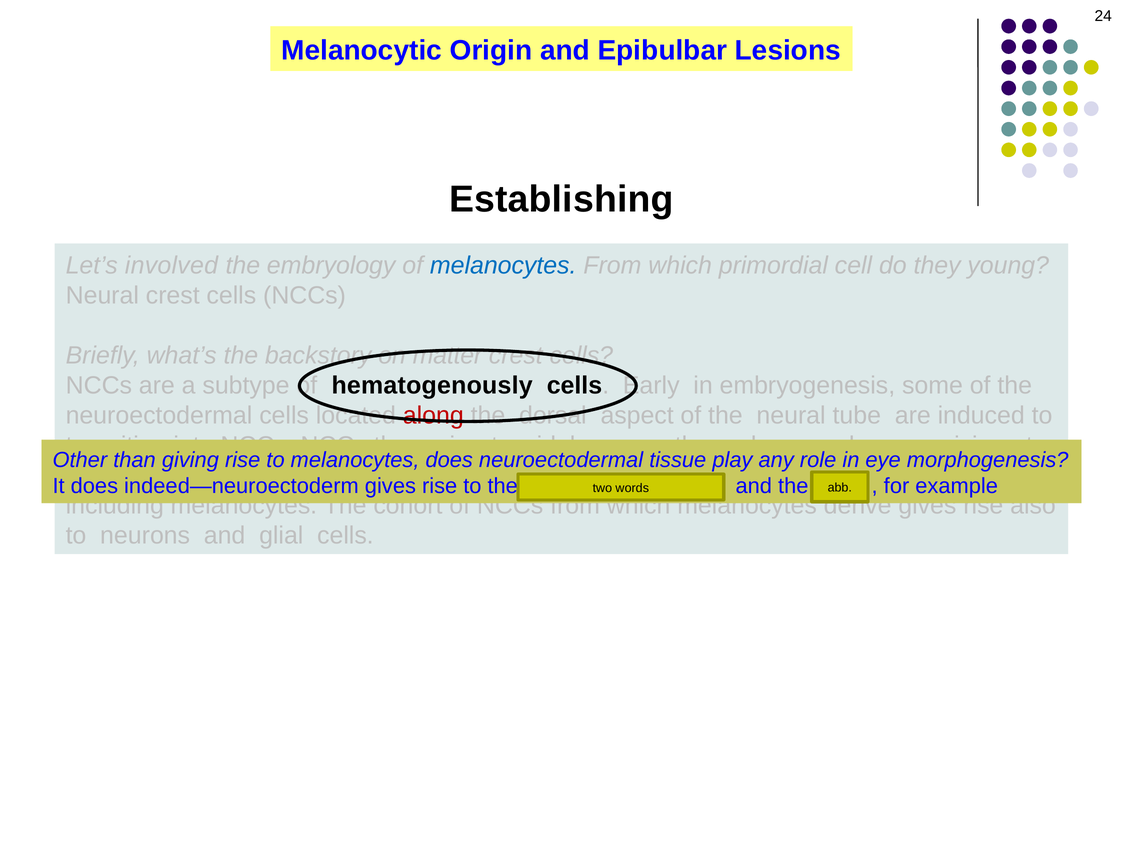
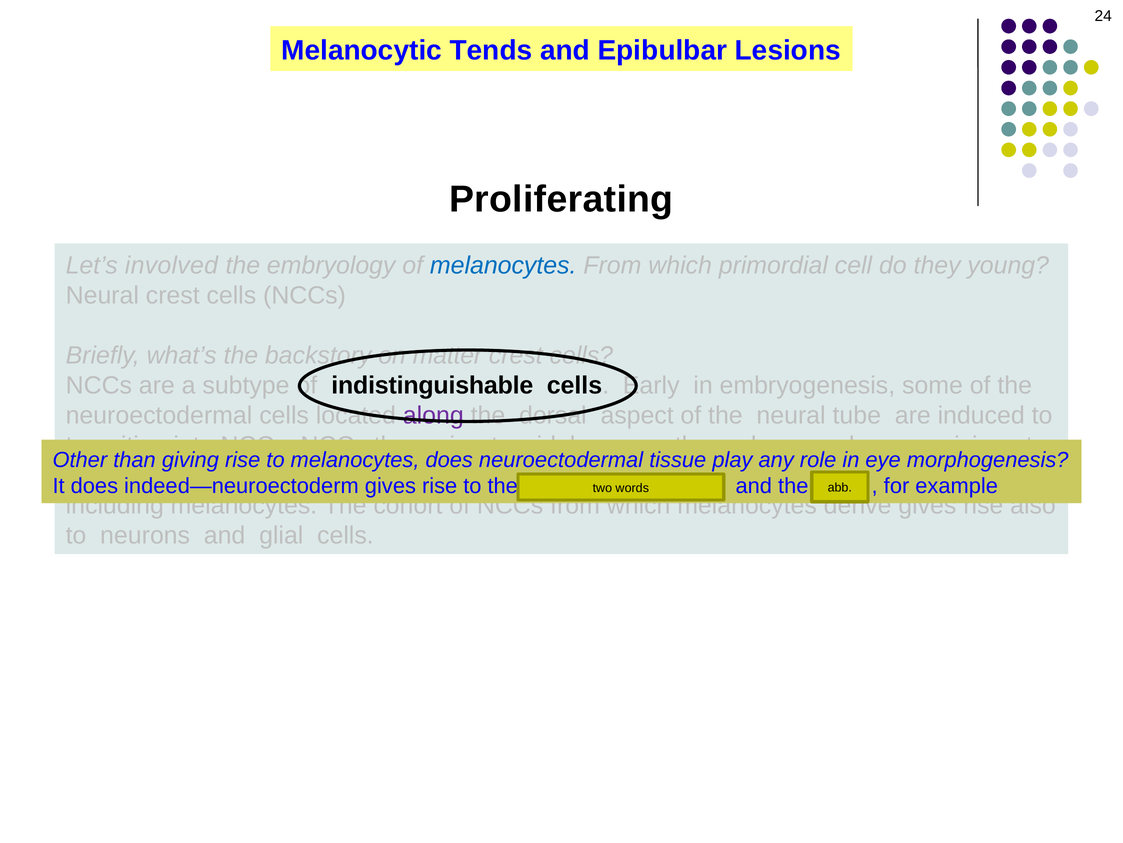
Origin: Origin -> Tends (491, 51)
Establishing: Establishing -> Proliferating (561, 199)
hematogenously: hematogenously -> indistinguishable (432, 385)
along colour: red -> purple (433, 415)
